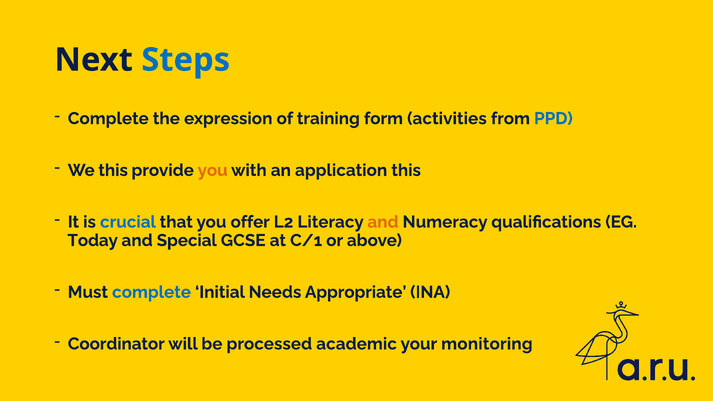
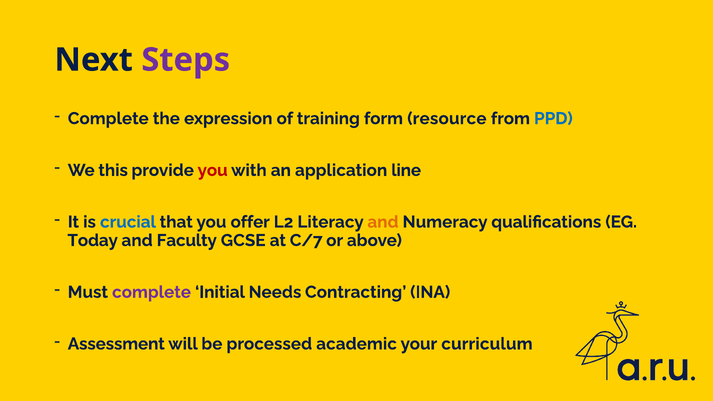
Steps colour: blue -> purple (186, 60)
activities: activities -> resource (447, 119)
you colour: orange -> red (213, 170)
application this: this -> line (406, 170)
Special: Special -> Faculty (187, 240)
C/1: C/1 -> C/7 (306, 240)
complete colour: blue -> purple (152, 292)
Appropriate: Appropriate -> Contracting (356, 292)
Coordinator: Coordinator -> Assessment (116, 344)
monitoring: monitoring -> curriculum (487, 344)
